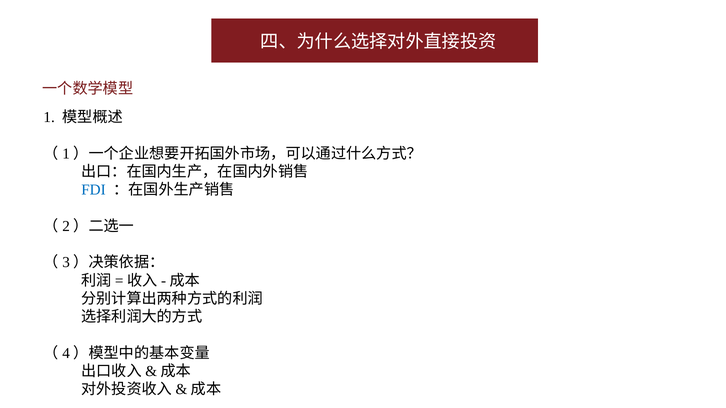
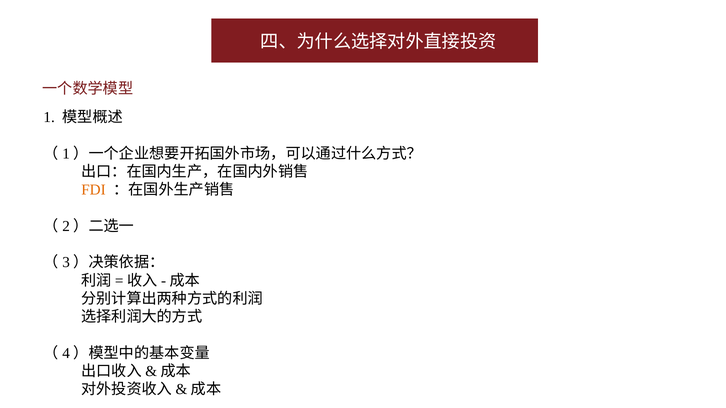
FDI colour: blue -> orange (94, 190)
